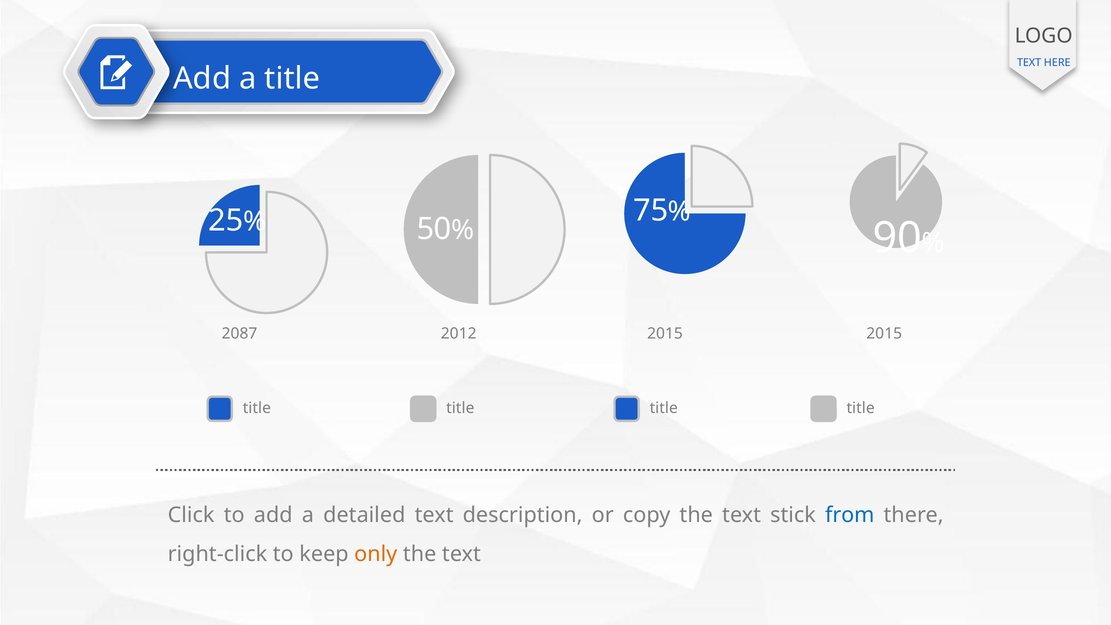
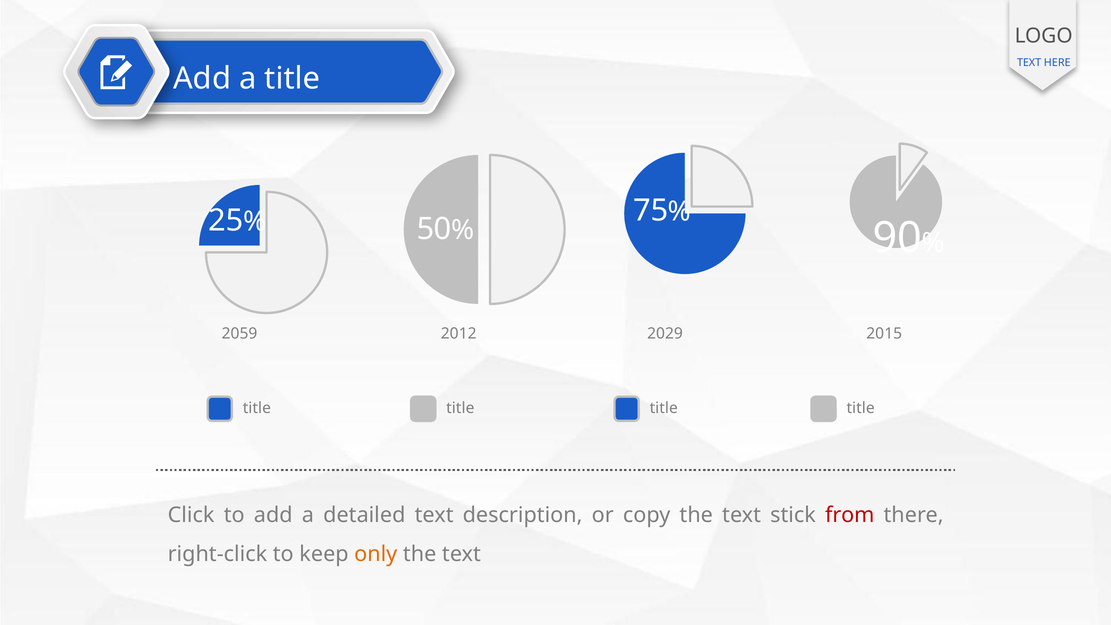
2087: 2087 -> 2059 (240, 334)
2012 2015: 2015 -> 2029 (665, 334)
from colour: blue -> red (850, 515)
